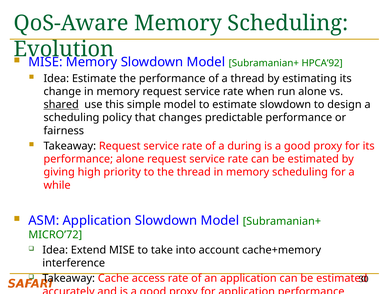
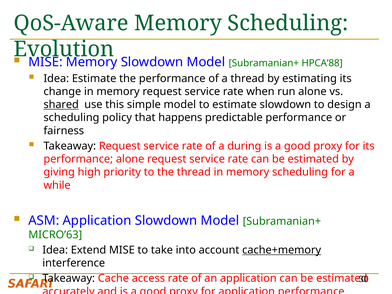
HPCA’92: HPCA’92 -> HPCA’88 (322, 63)
changes: changes -> happens (180, 118)
MICRO’72: MICRO’72 -> MICRO’63 (55, 235)
cache+memory underline: none -> present (282, 250)
